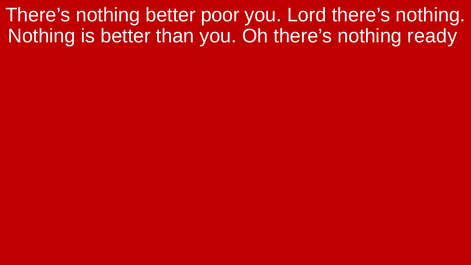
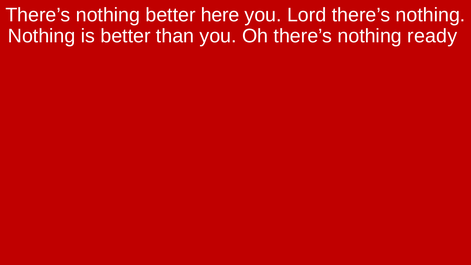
poor: poor -> here (220, 15)
